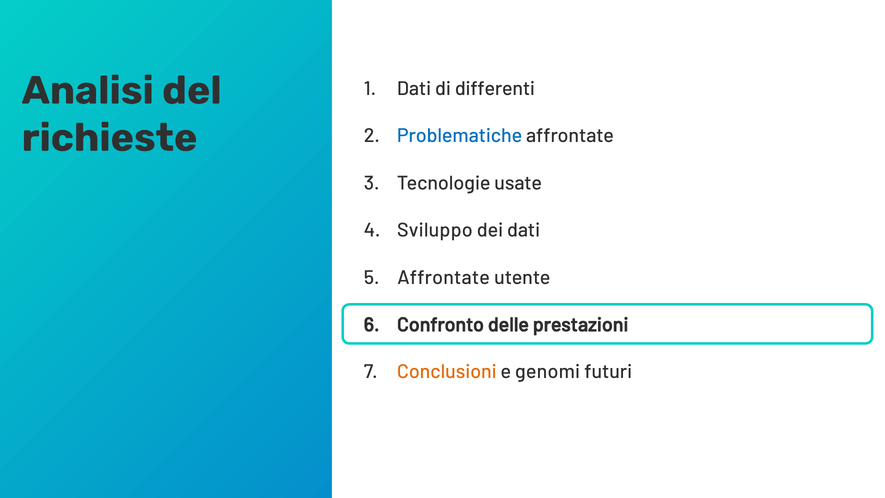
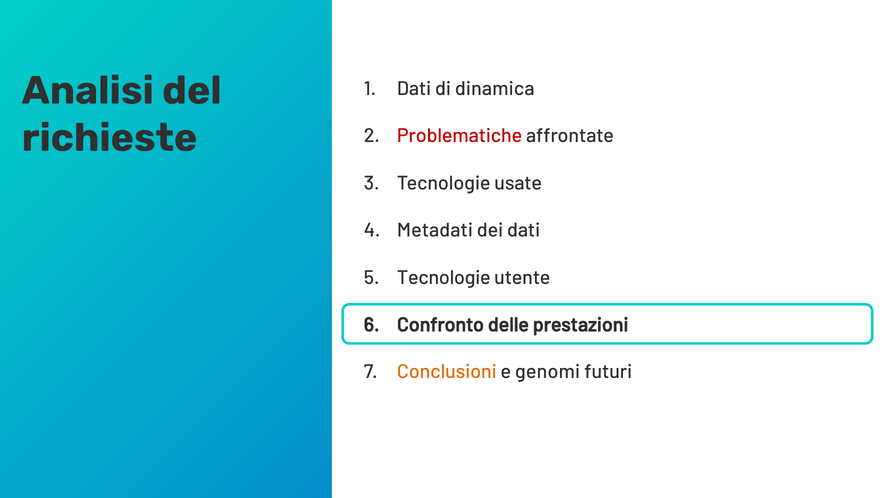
differenti: differenti -> dinamica (495, 89)
Problematiche colour: blue -> red (460, 136)
Sviluppo: Sviluppo -> Metadati (435, 230)
Affrontate: Affrontate -> Tecnologie (444, 277)
